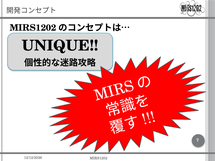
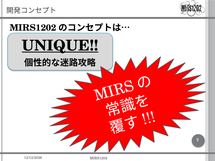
UNIQUE underline: none -> present (60, 46)
